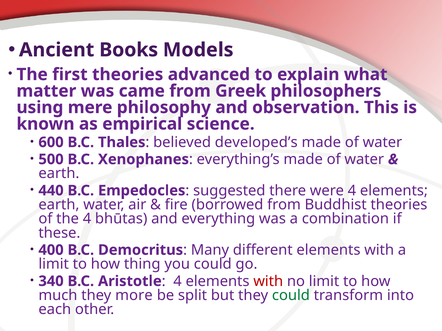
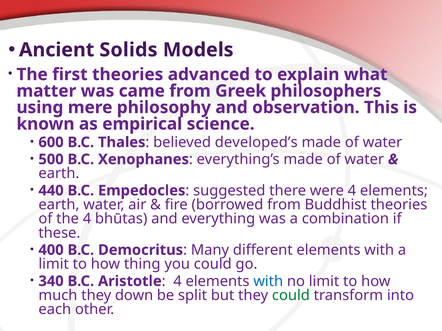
Books: Books -> Solids (128, 50)
with colour: red -> blue (268, 282)
more: more -> down (134, 296)
